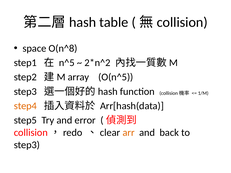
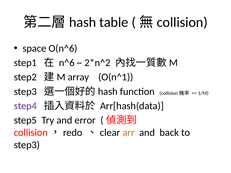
O(n^8: O(n^8 -> O(n^6 (63, 48)
n^5: n^5 -> n^6 (67, 63)
O(n^5: O(n^5 -> O(n^1 (116, 77)
step4 colour: orange -> purple (25, 106)
